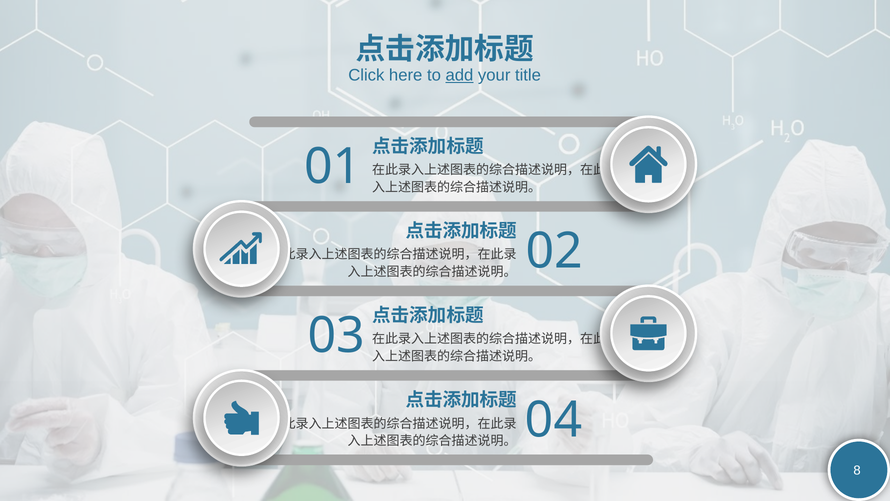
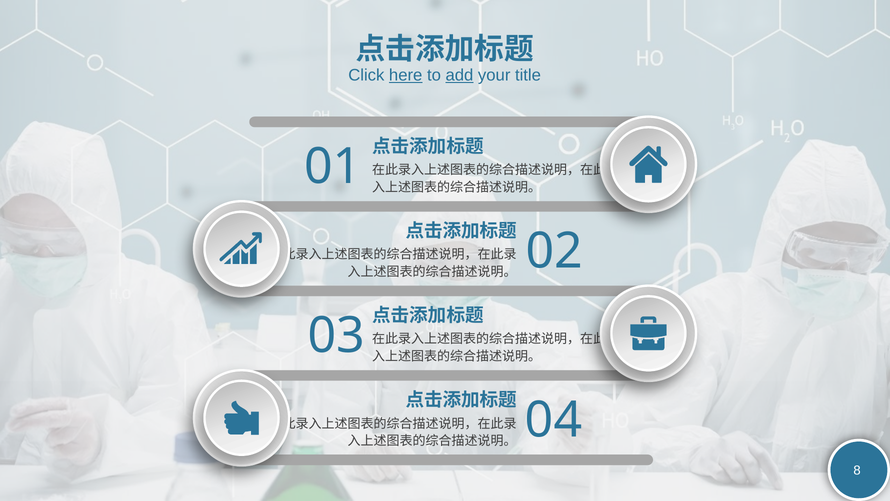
here underline: none -> present (406, 75)
